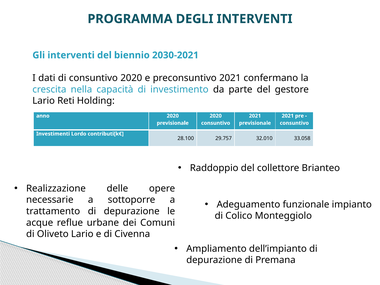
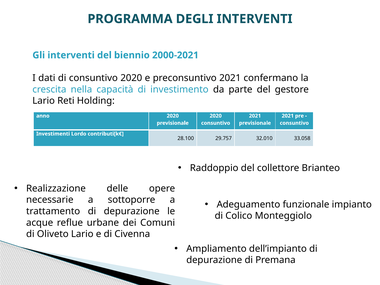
2030-2021: 2030-2021 -> 2000-2021 (175, 55)
